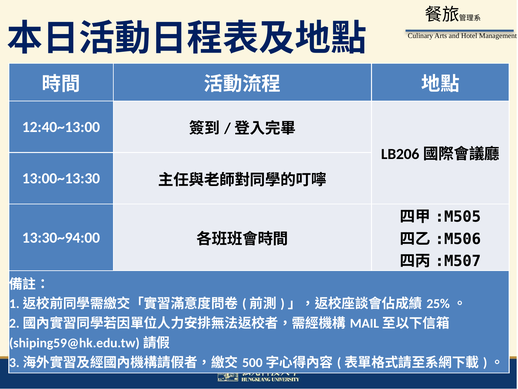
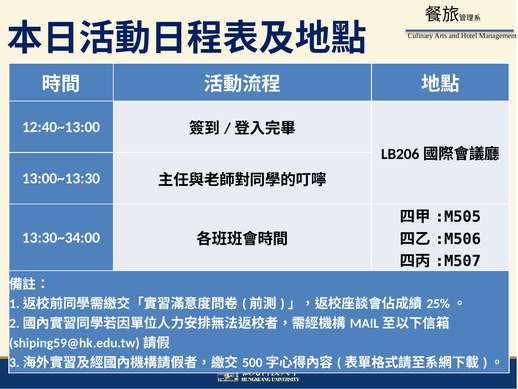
13:30~94:00: 13:30~94:00 -> 13:30~34:00 (61, 237)
